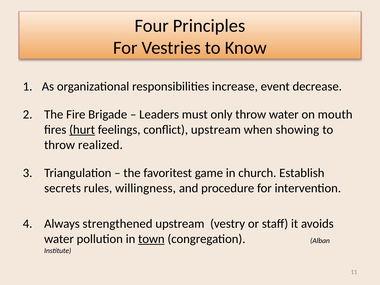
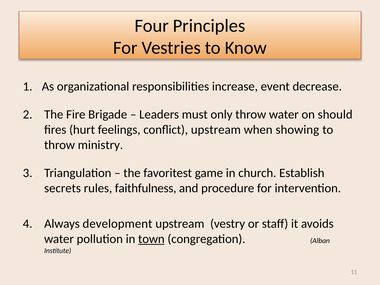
mouth: mouth -> should (335, 115)
hurt underline: present -> none (82, 130)
realized: realized -> ministry (100, 145)
willingness: willingness -> faithfulness (146, 188)
strengthened: strengthened -> development (117, 224)
